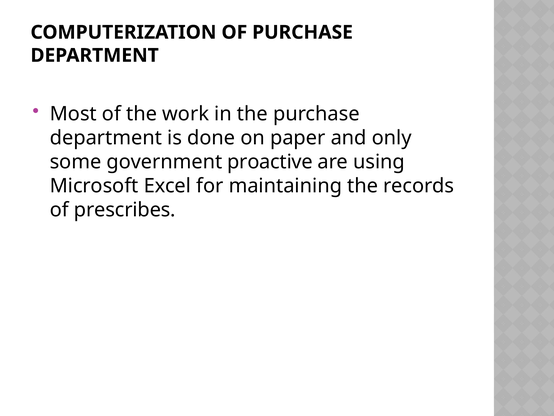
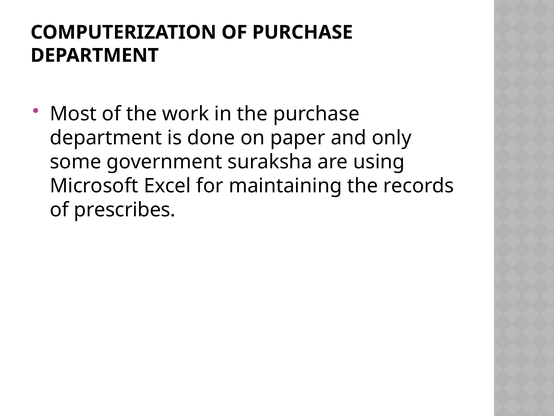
proactive: proactive -> suraksha (270, 162)
